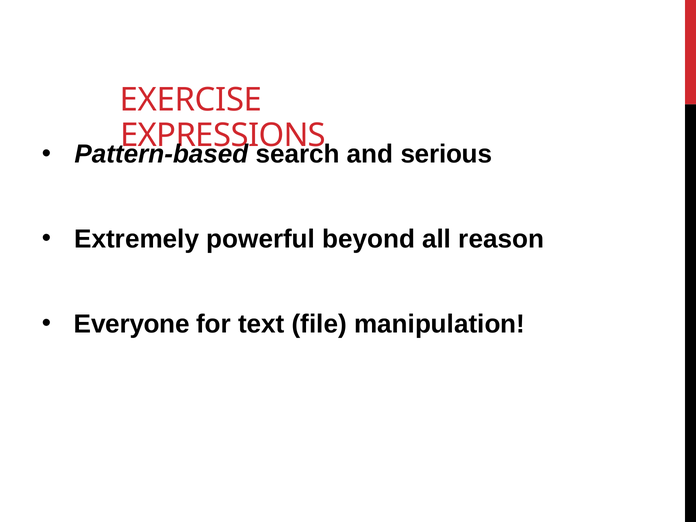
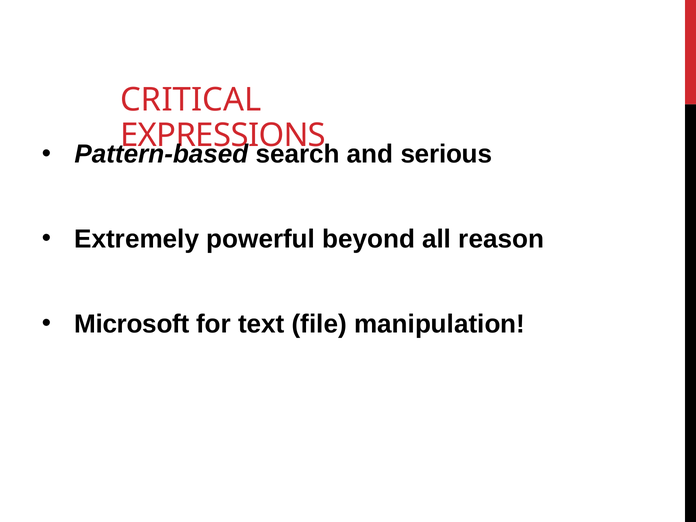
EXERCISE: EXERCISE -> CRITICAL (191, 100)
Everyone: Everyone -> Microsoft (132, 324)
